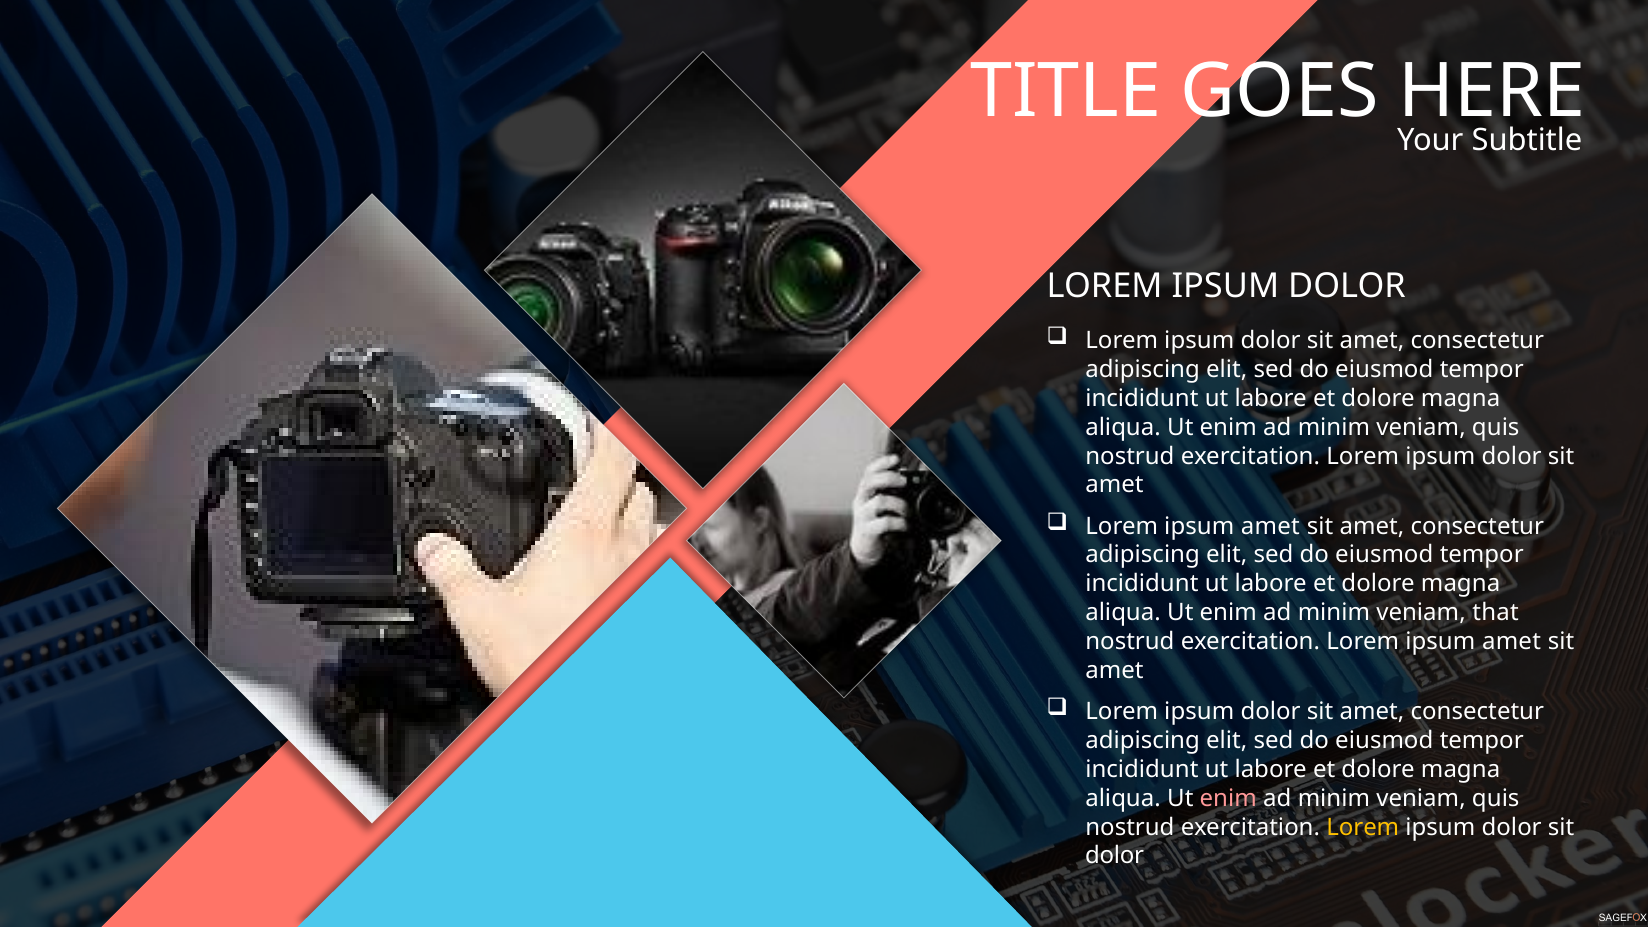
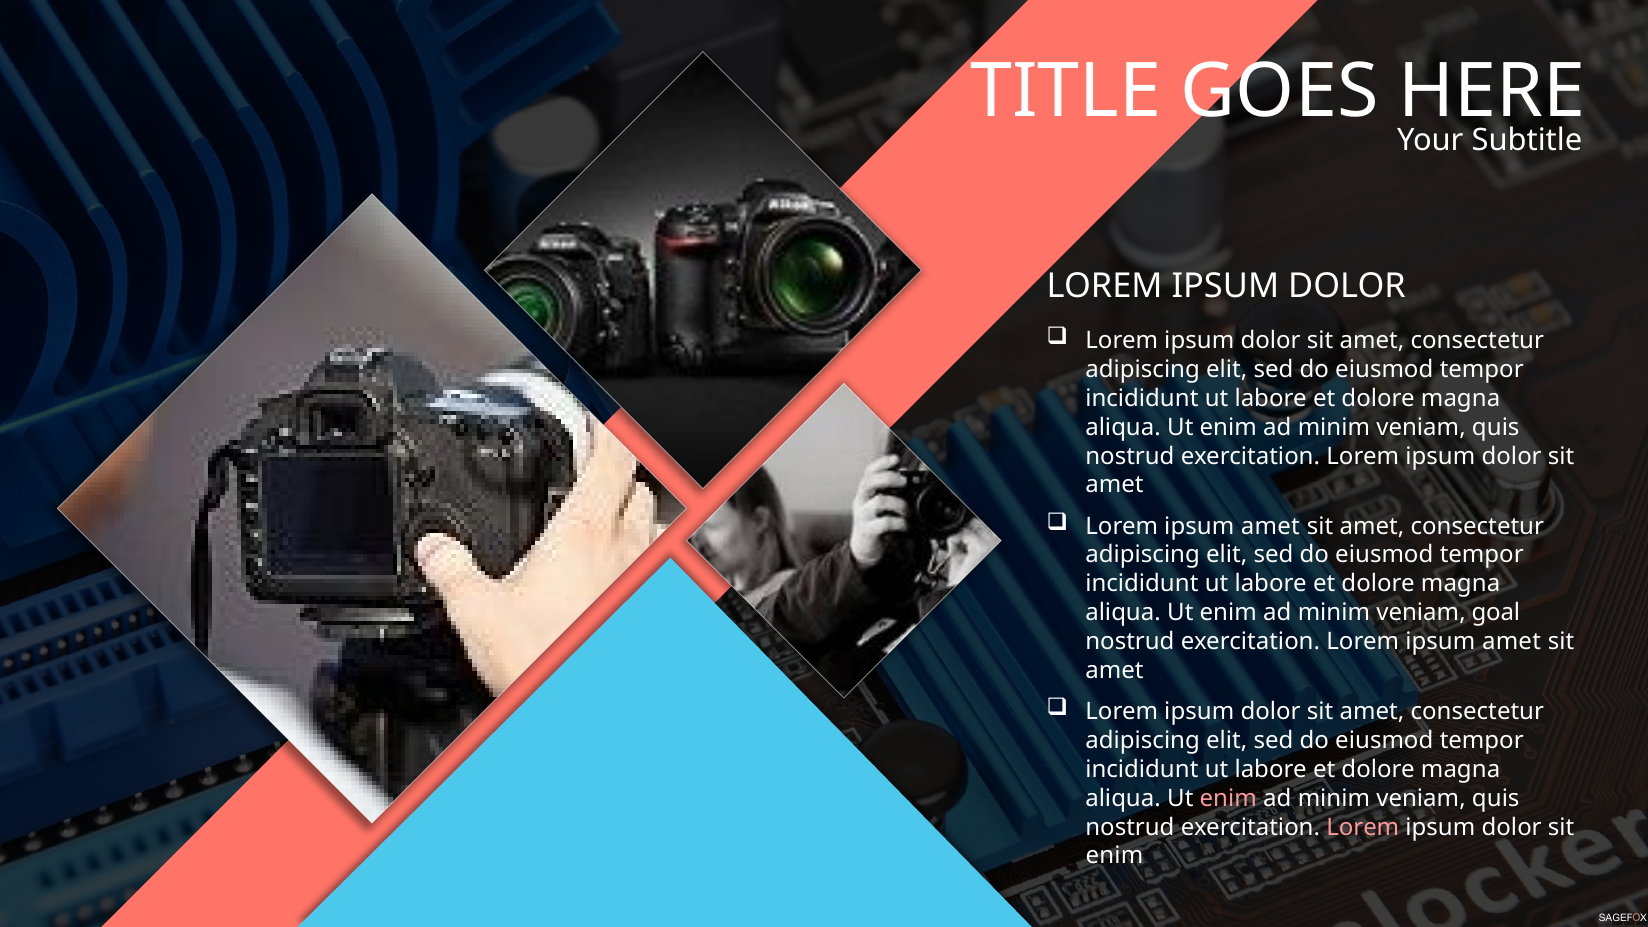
that: that -> goal (1496, 613)
Lorem colour: yellow -> pink (1363, 827)
dolor: dolor -> enim (1114, 856)
